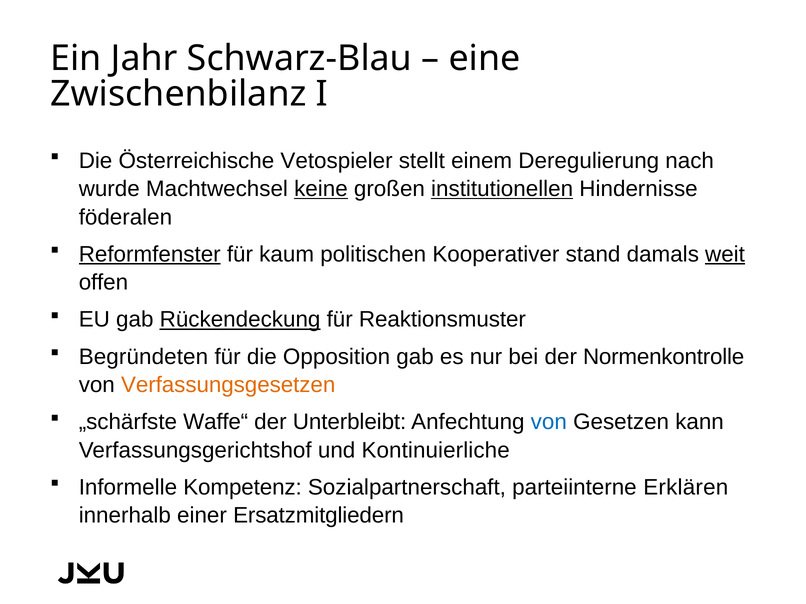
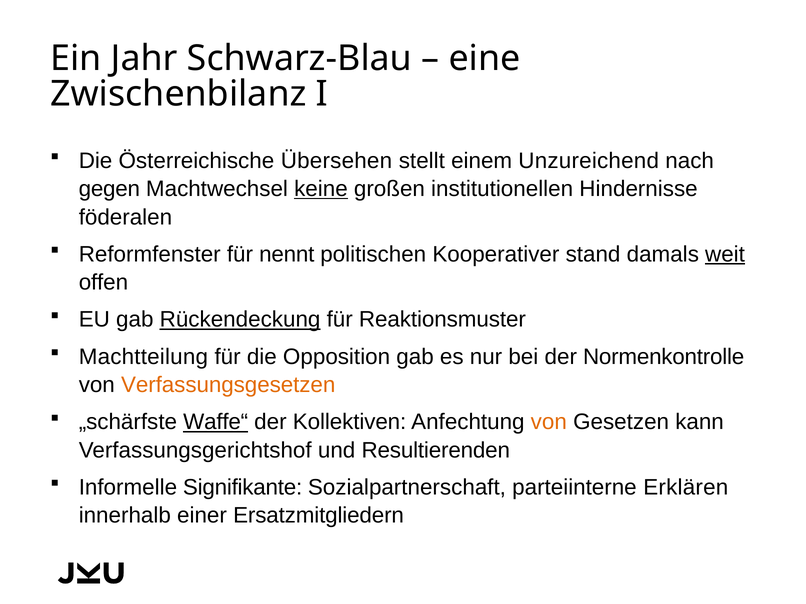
Vetospieler: Vetospieler -> Übersehen (336, 161)
Deregulierung: Deregulierung -> Unzureichend (589, 161)
wurde: wurde -> gegen (109, 189)
institutionellen underline: present -> none (502, 189)
Reformfenster underline: present -> none (150, 254)
kaum: kaum -> nennt (287, 254)
Begründeten: Begründeten -> Machtteilung (143, 357)
Waffe“ underline: none -> present (216, 422)
Unterbleibt: Unterbleibt -> Kollektiven (350, 422)
von colour: blue -> orange (549, 422)
Kontinuierliche: Kontinuierliche -> Resultierenden (436, 451)
Kompetenz: Kompetenz -> Signifikante (243, 488)
